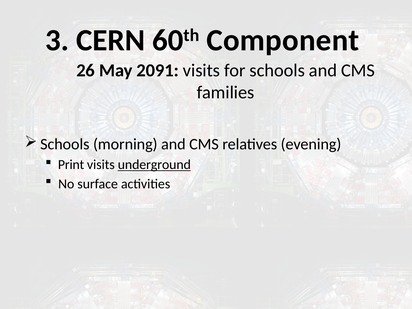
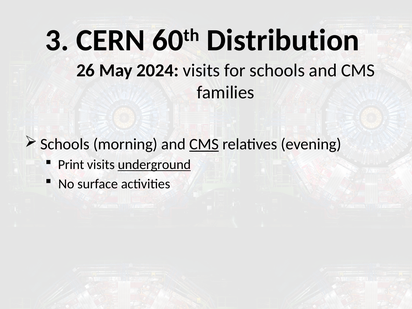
Component: Component -> Distribution (283, 40)
2091: 2091 -> 2024 (158, 70)
CMS underline: none -> present (204, 144)
